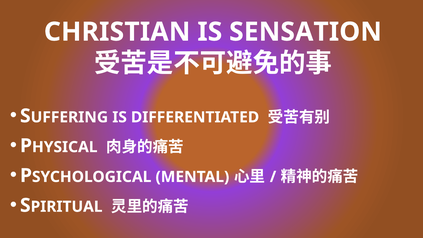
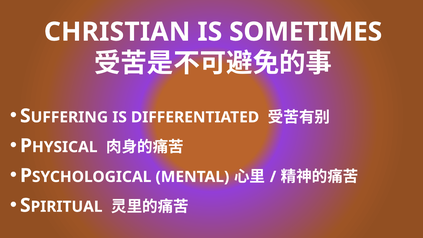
SENSATION: SENSATION -> SOMETIMES (306, 32)
